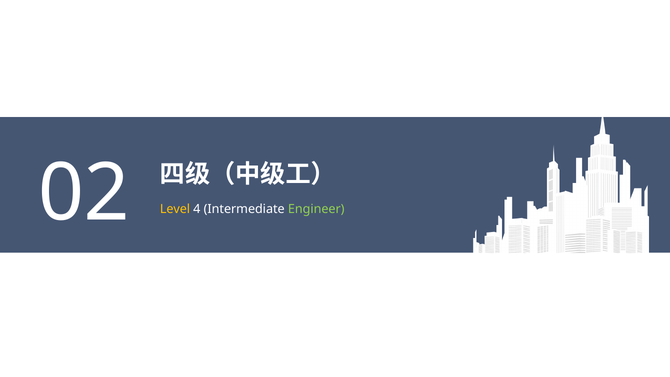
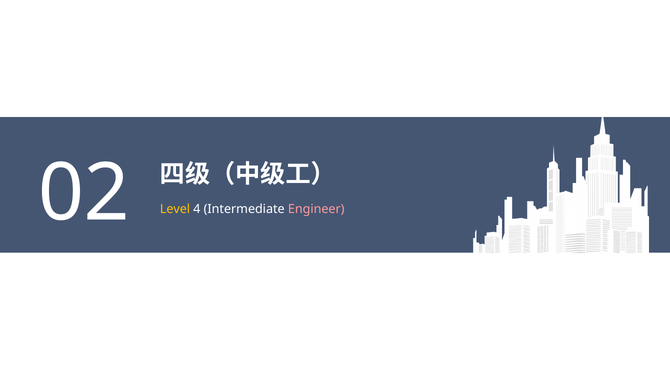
Engineer colour: light green -> pink (316, 209)
